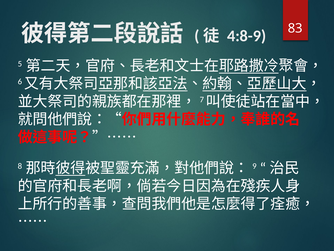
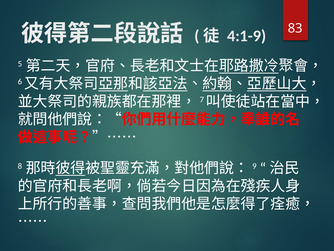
4:8-9: 4:8-9 -> 4:1-9 (247, 36)
